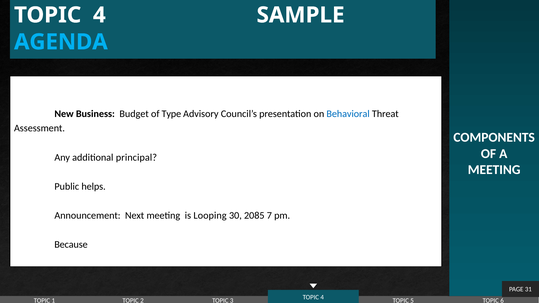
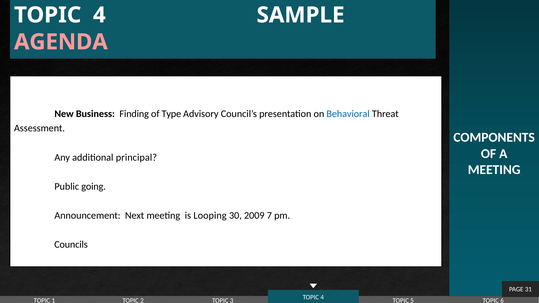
AGENDA colour: light blue -> pink (61, 42)
Budget: Budget -> Finding (134, 114)
helps: helps -> going (94, 187)
2085: 2085 -> 2009 (254, 216)
Because: Because -> Councils (71, 245)
